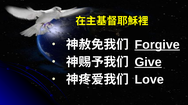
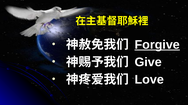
Give underline: present -> none (148, 63)
